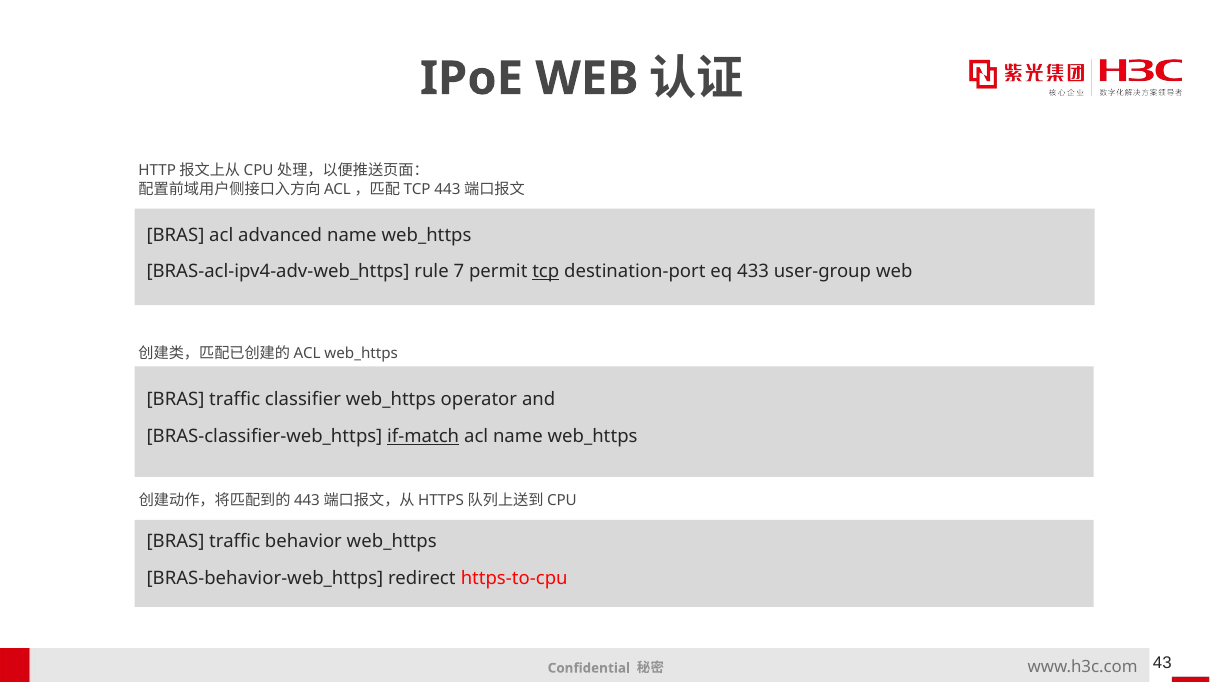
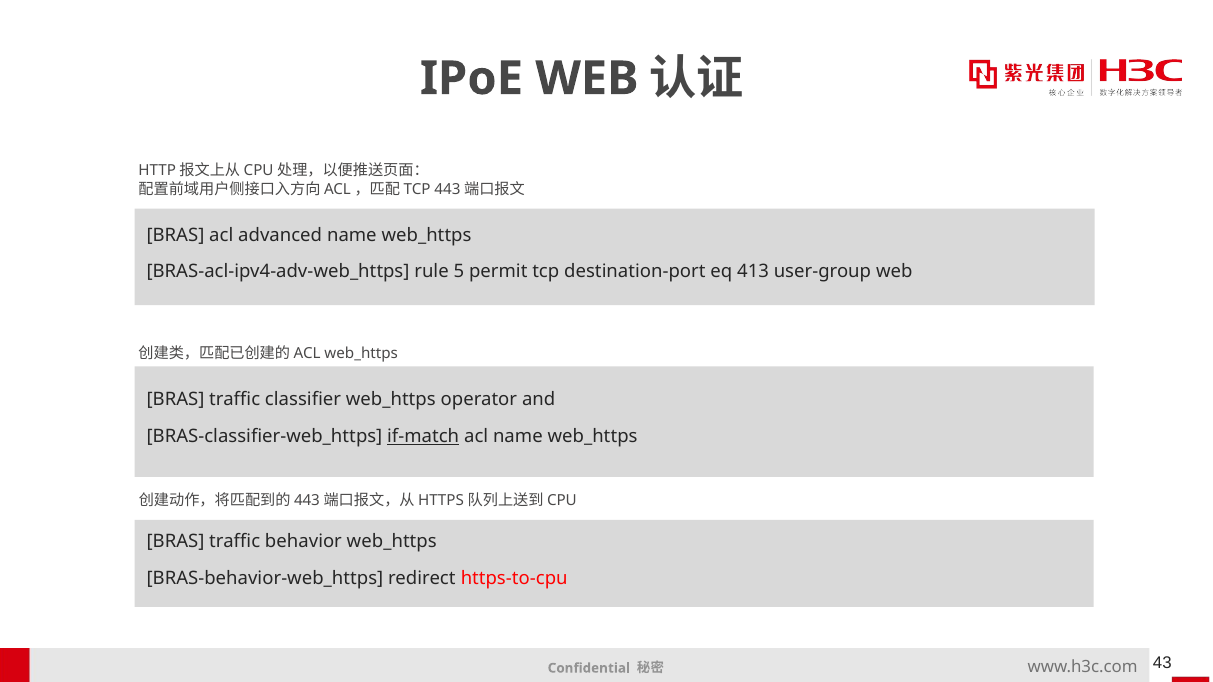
7: 7 -> 5 (459, 272)
tcp underline: present -> none (546, 272)
433: 433 -> 413 (753, 272)
